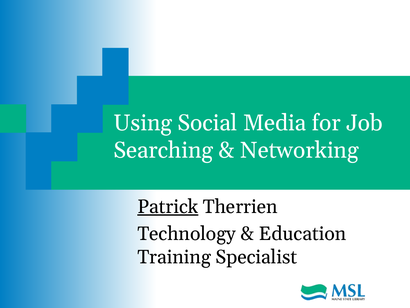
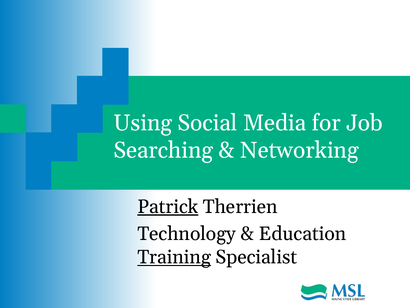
Training underline: none -> present (174, 257)
